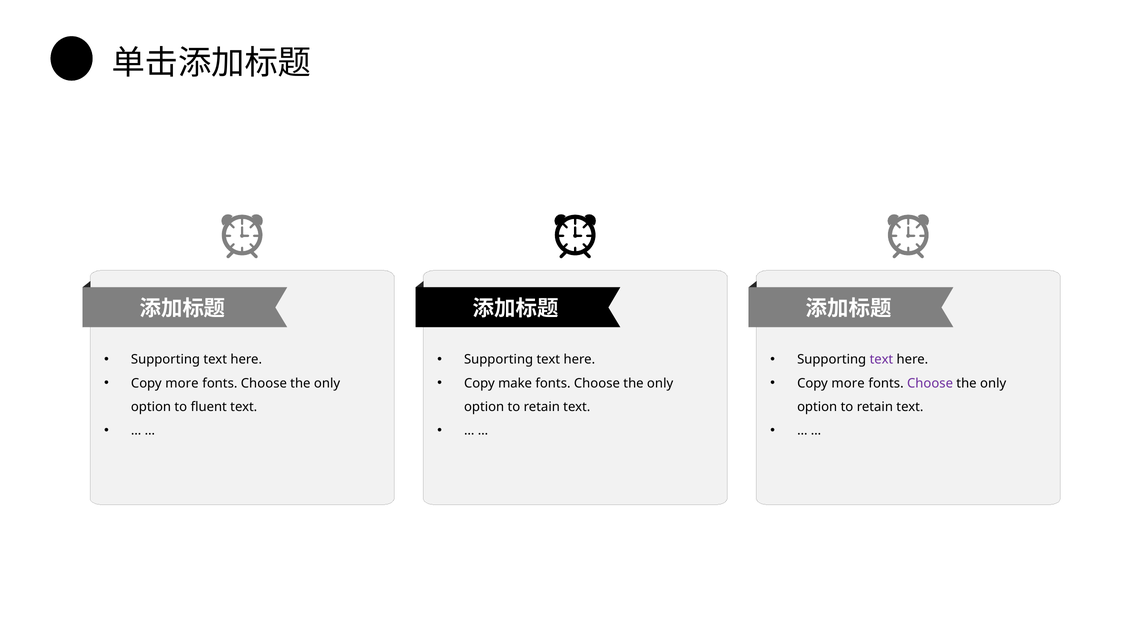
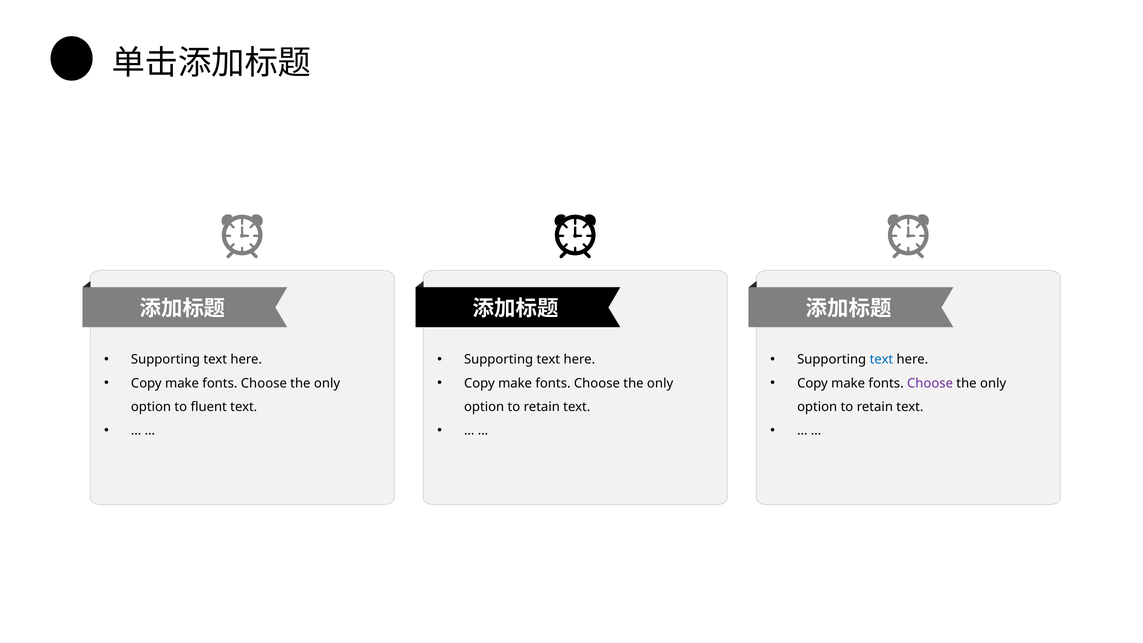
text colour: purple -> blue (881, 360)
more: more -> make (182, 383)
more: more -> make (848, 383)
